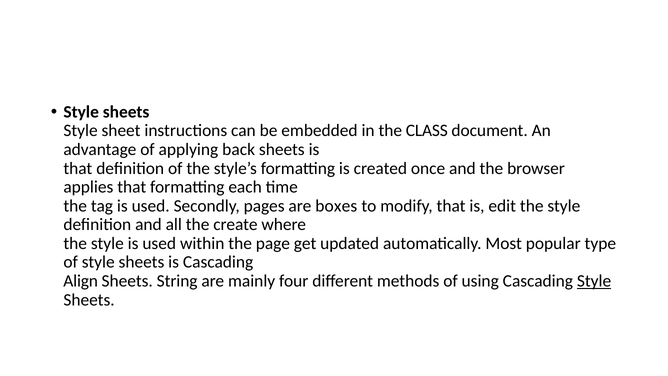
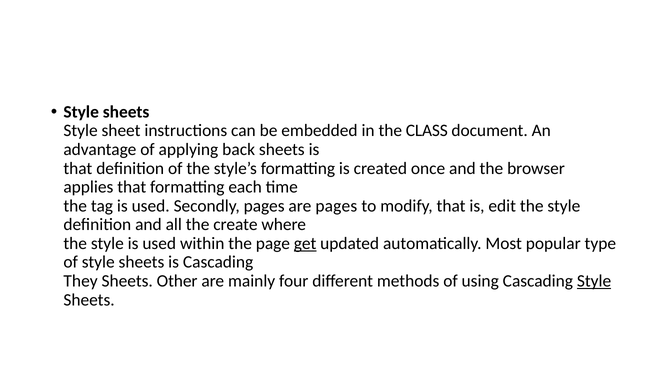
are boxes: boxes -> pages (336, 206)
get underline: none -> present (305, 243)
Align: Align -> They (81, 281)
String: String -> Other (177, 281)
